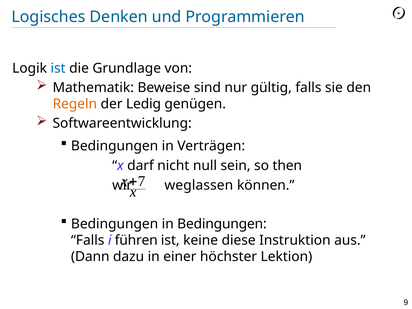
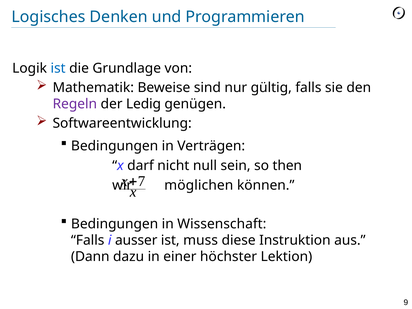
Regeln colour: orange -> purple (75, 104)
weglassen: weglassen -> möglichen (199, 185)
in Bedingungen: Bedingungen -> Wissenschaft (222, 224)
führen: führen -> ausser (136, 240)
keine: keine -> muss (201, 240)
